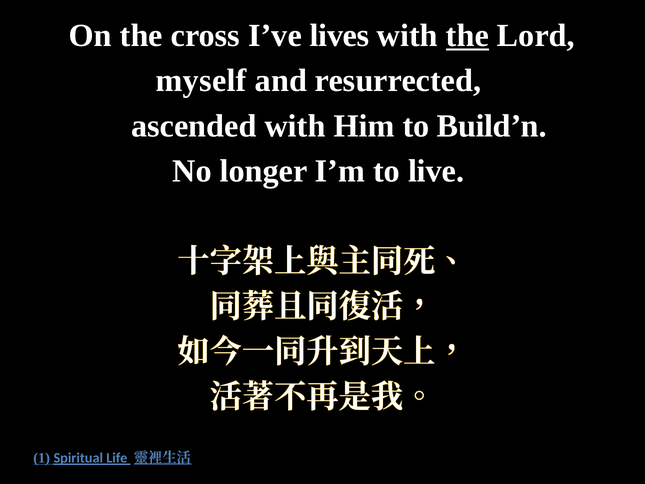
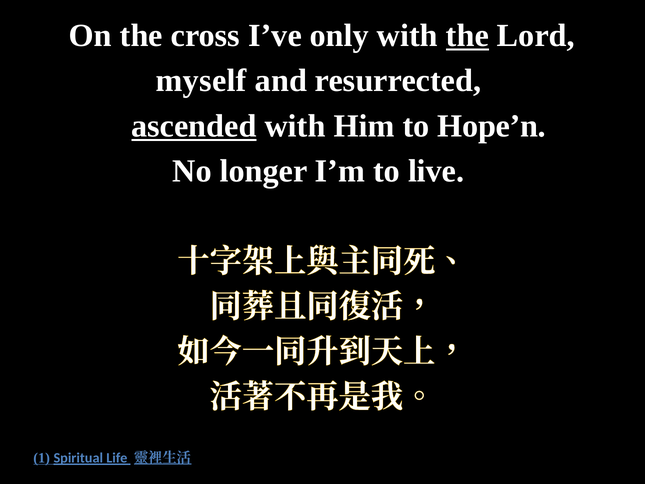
lives: lives -> only (339, 36)
ascended underline: none -> present (194, 126)
Build’n: Build’n -> Hope’n (492, 126)
